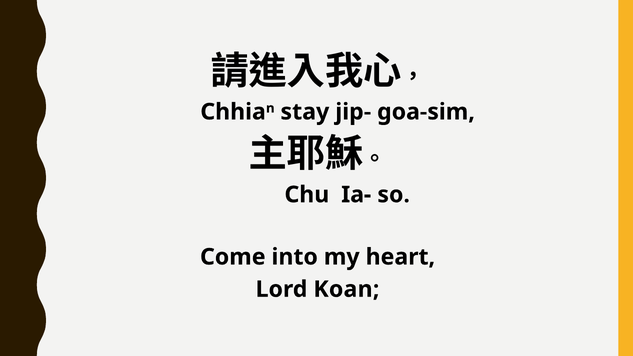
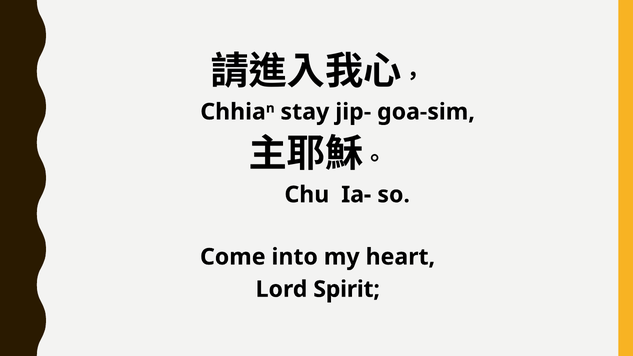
Koan: Koan -> Spirit (347, 289)
